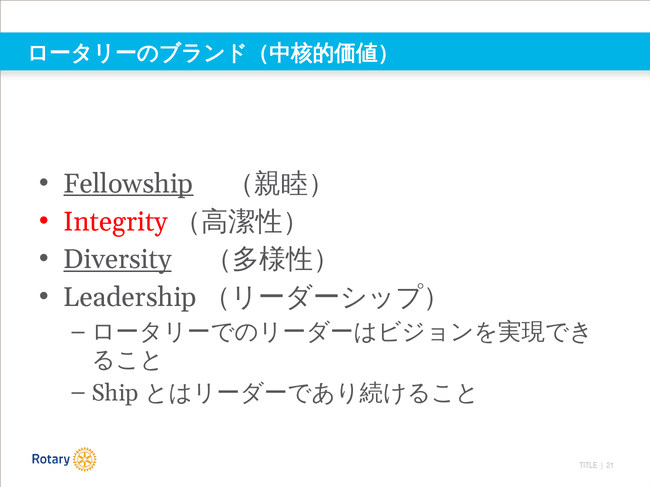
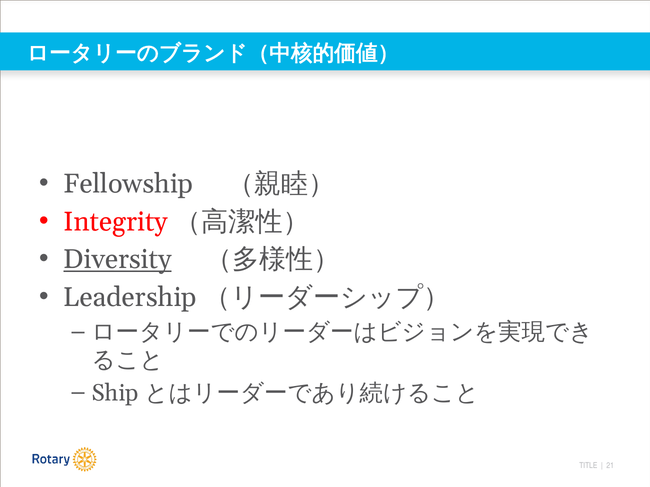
Fellowship underline: present -> none (128, 184)
